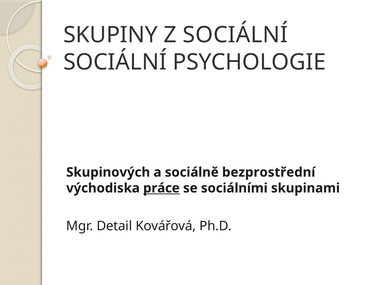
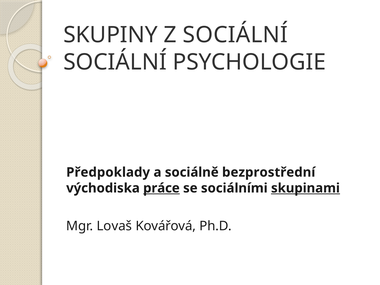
Skupinových: Skupinových -> Předpoklady (108, 172)
skupinami underline: none -> present (305, 188)
Detail: Detail -> Lovaš (114, 226)
